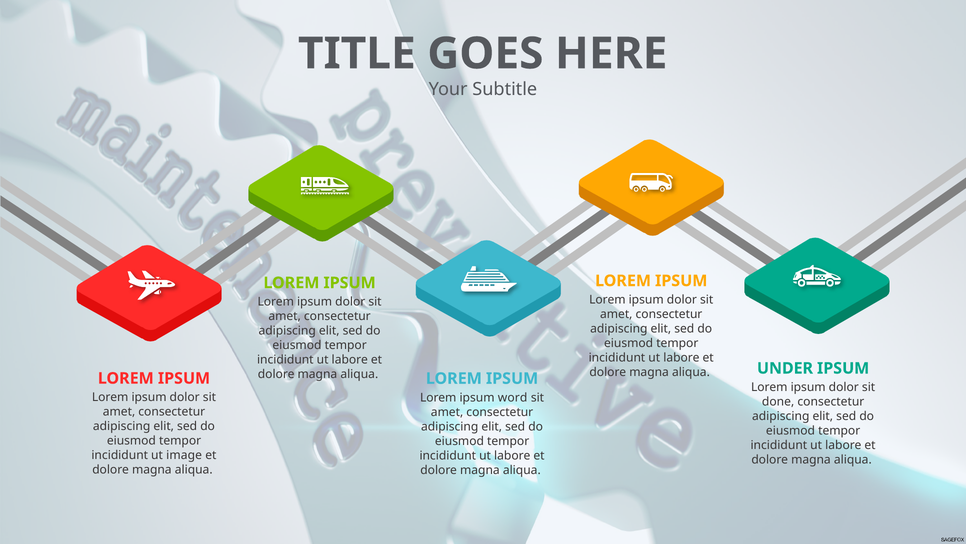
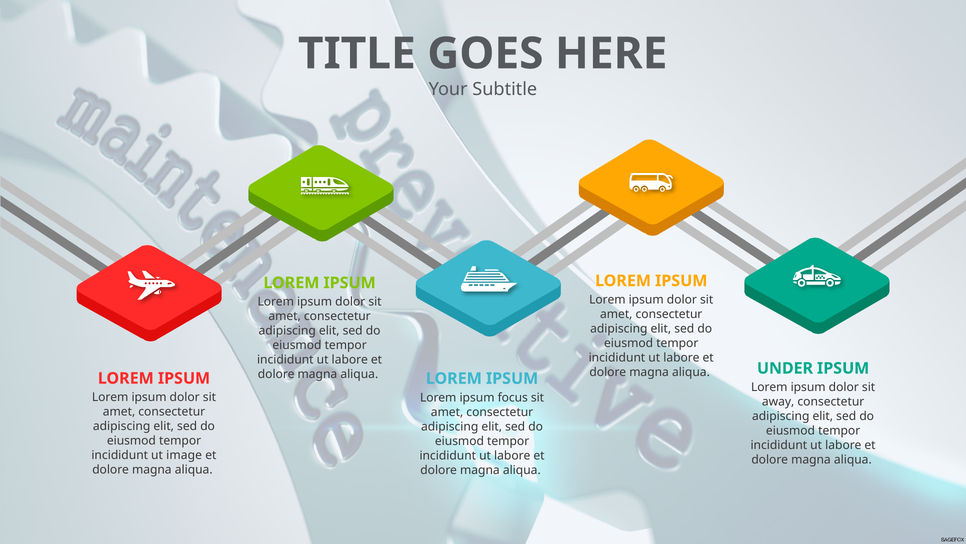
word: word -> focus (513, 397)
done: done -> away (778, 401)
